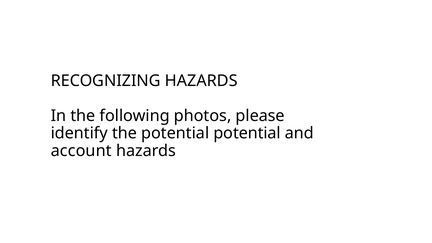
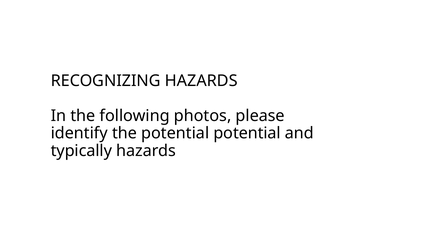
account: account -> typically (81, 151)
